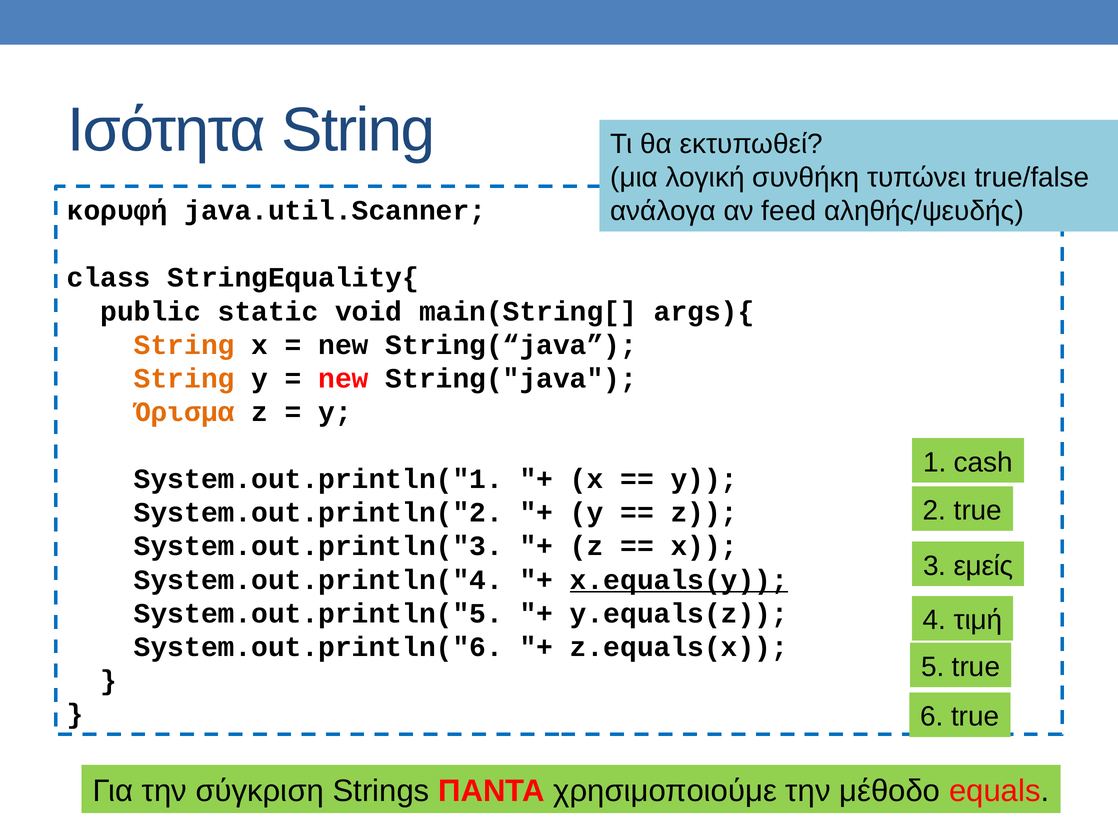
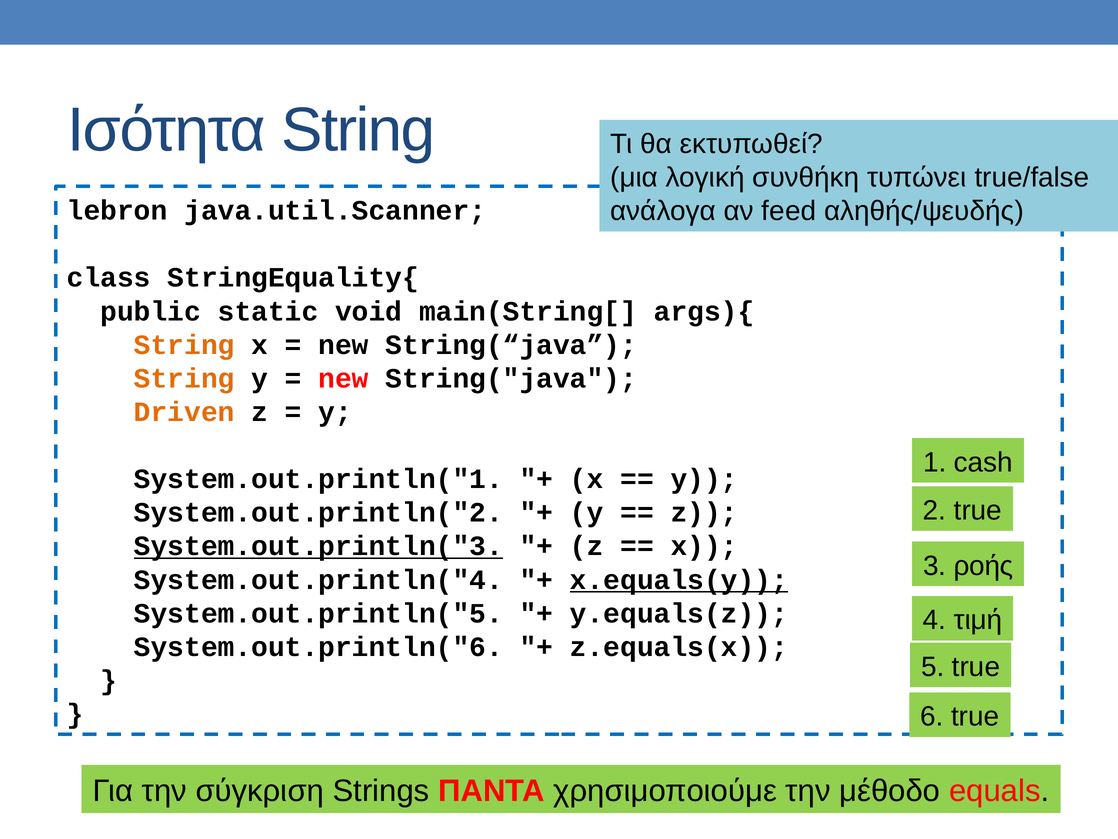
κορυφή: κορυφή -> lebron (117, 211)
Όρισμα: Όρισμα -> Driven (184, 412)
System.out.println("3 underline: none -> present (318, 546)
εμείς: εμείς -> ροής (983, 565)
